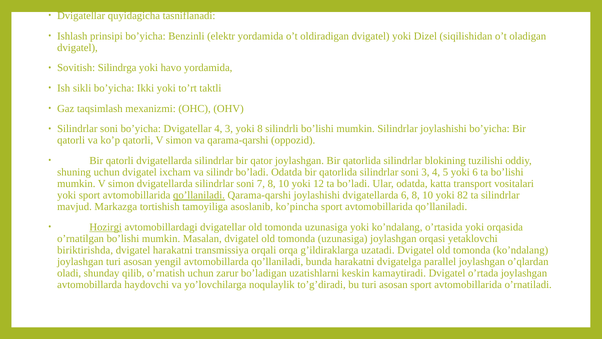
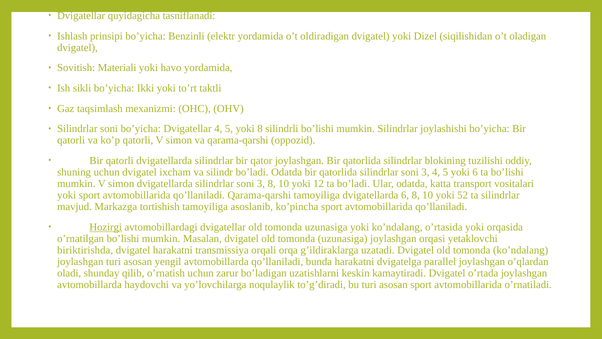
Silindrga: Silindrga -> Materiali (117, 68)
Dvigatellar 4 3: 3 -> 5 (229, 129)
dvigatellarda silindrlar soni 7: 7 -> 3 (261, 184)
qo’llaniladi underline: present -> none (199, 195)
Qarama-qarshi joylashishi: joylashishi -> tamoyiliga (317, 195)
82: 82 -> 52 (463, 195)
